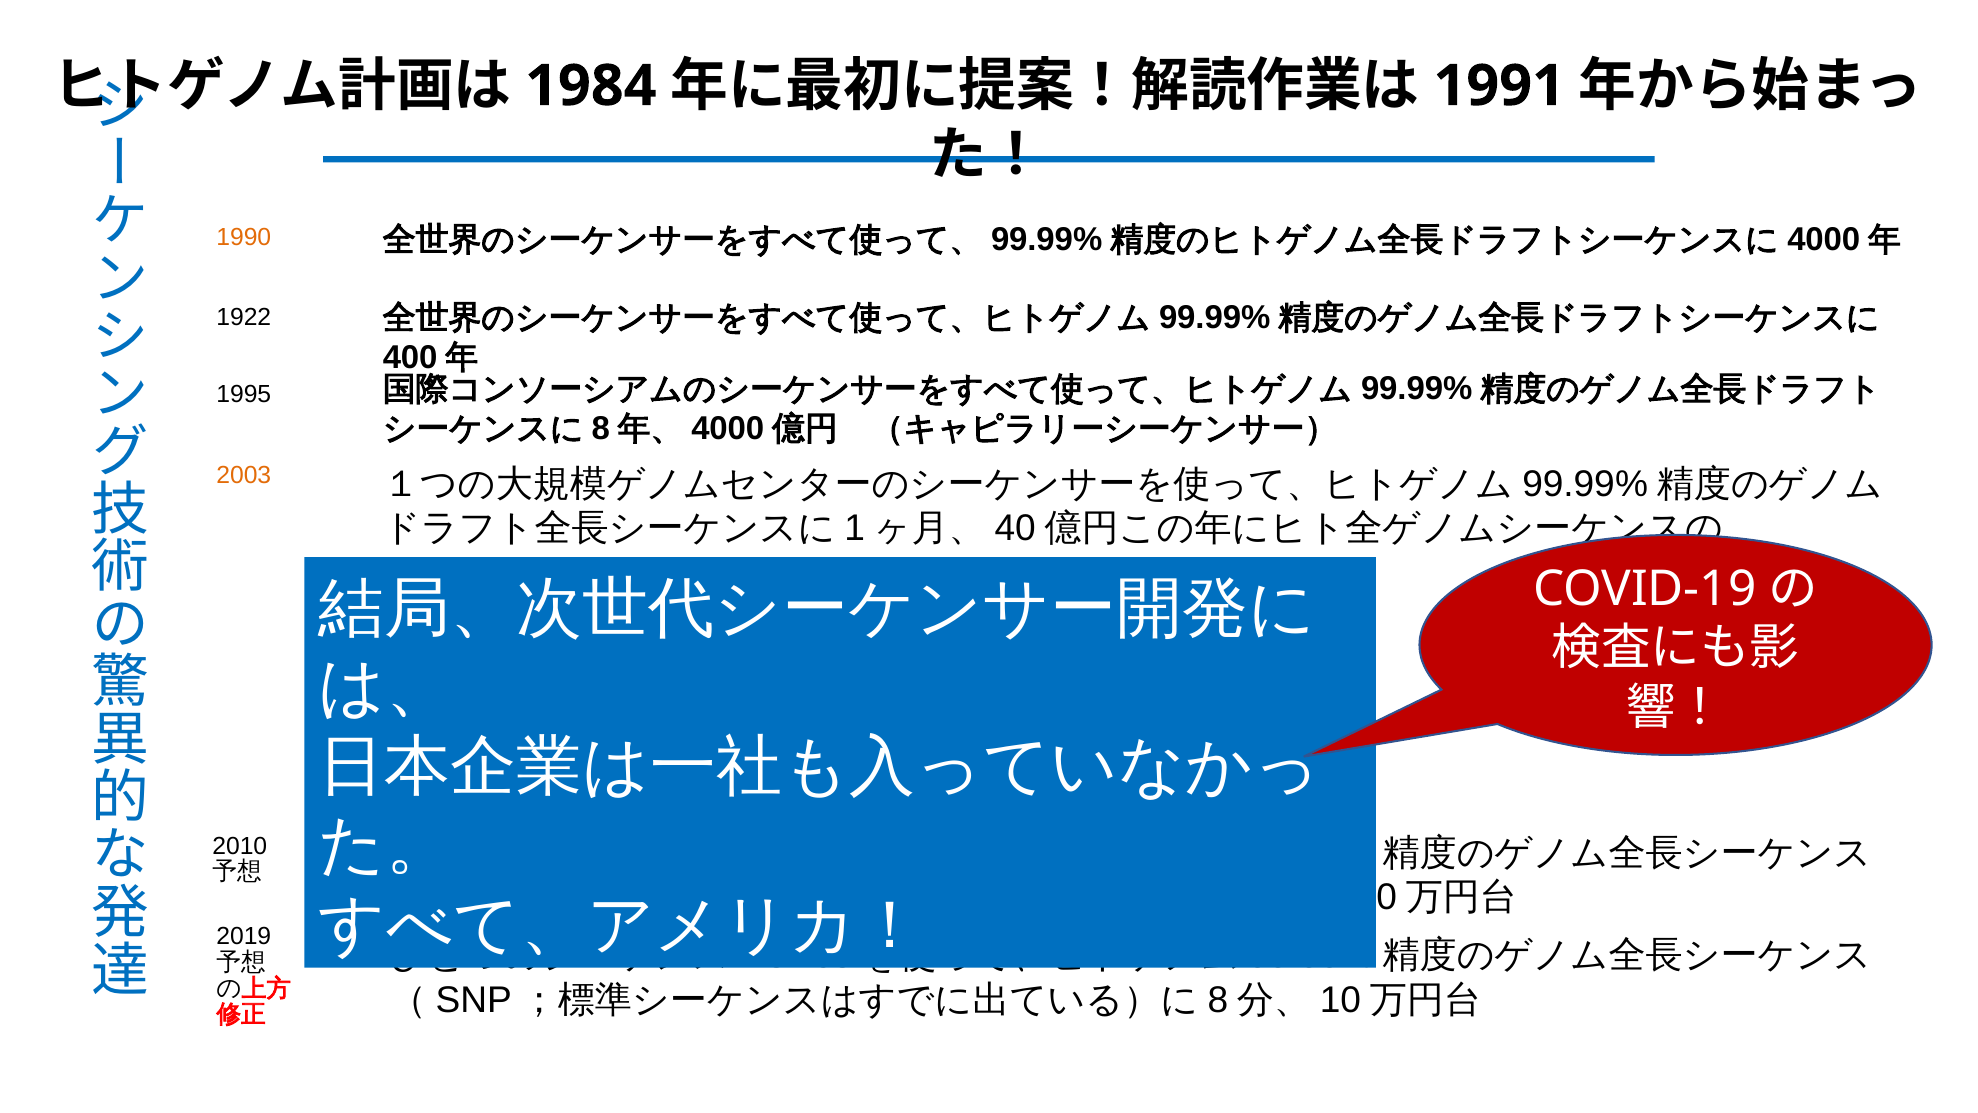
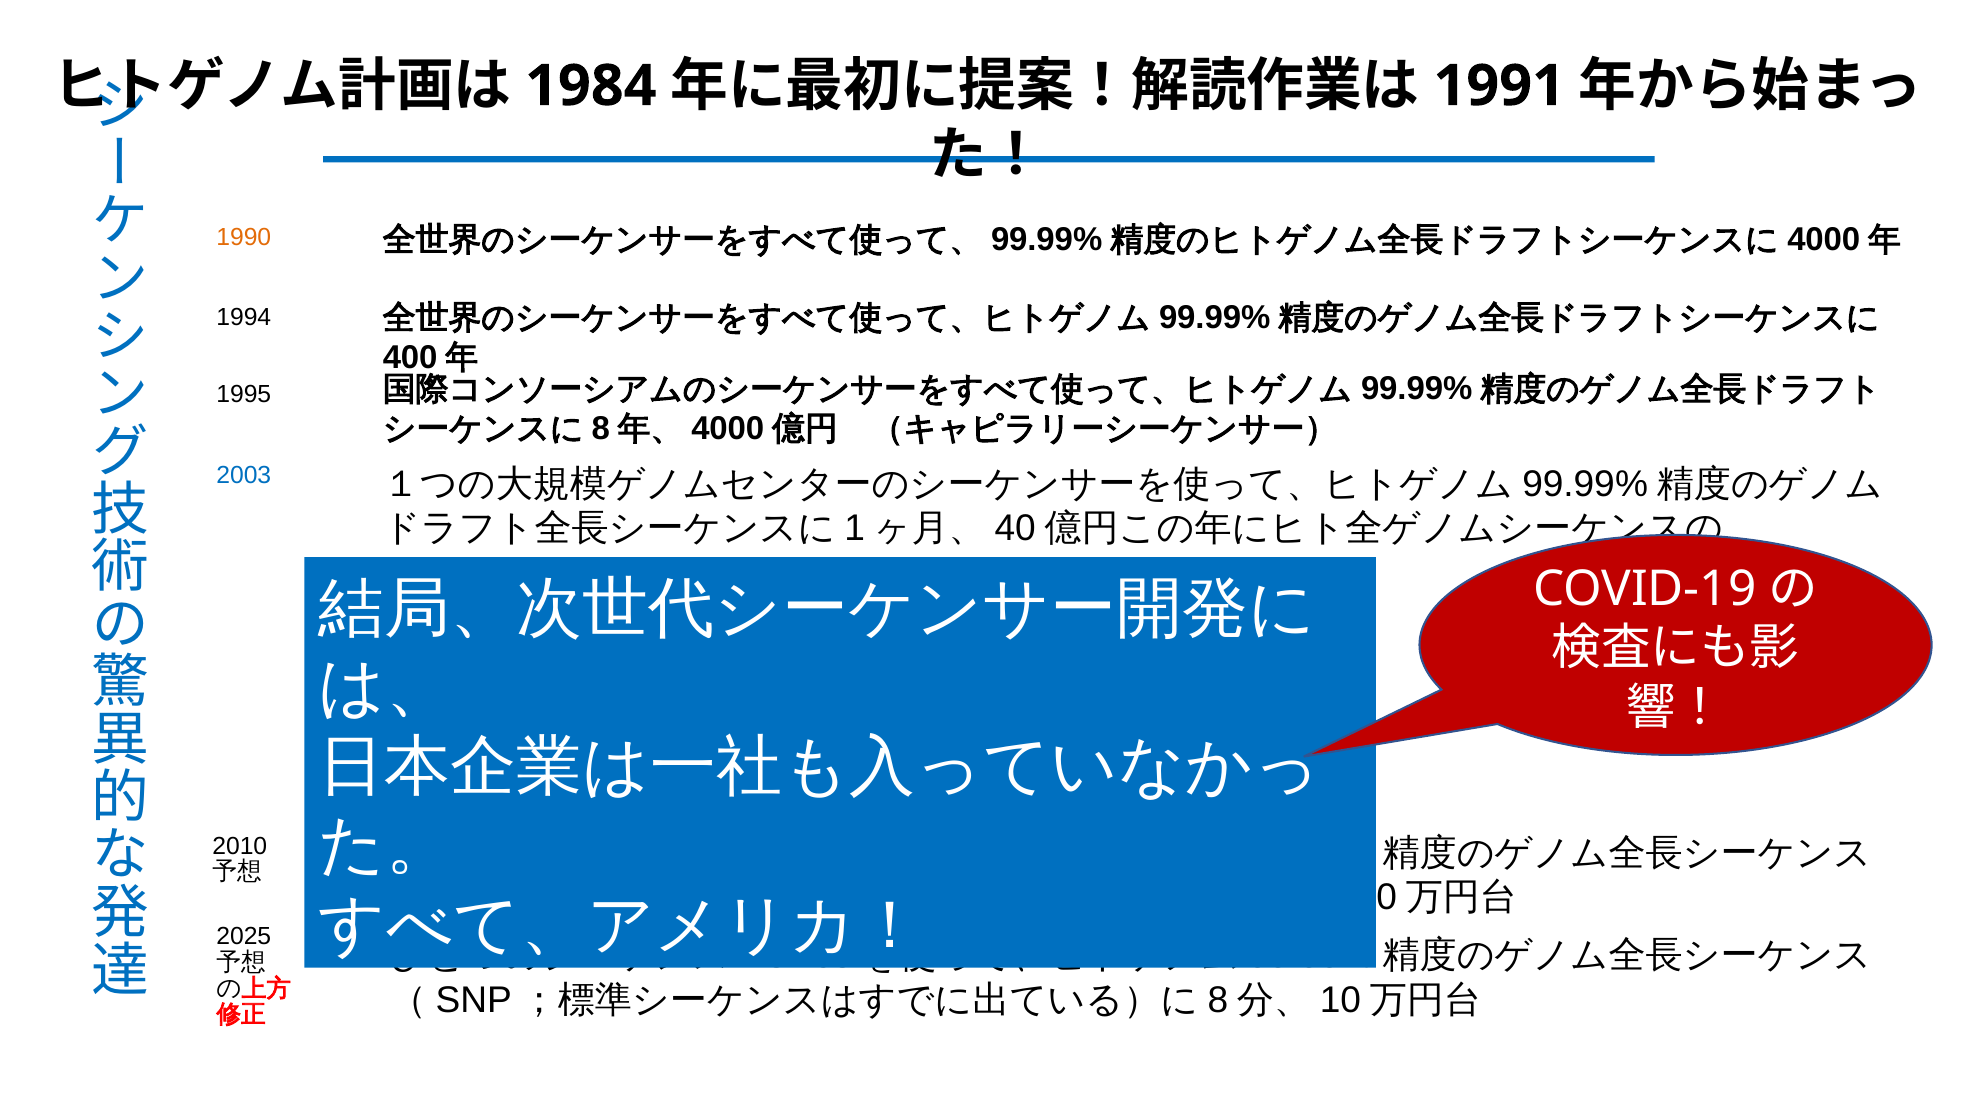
1922: 1922 -> 1994 (244, 317)
2003 colour: orange -> blue (244, 475)
2019: 2019 -> 2025 (244, 936)
